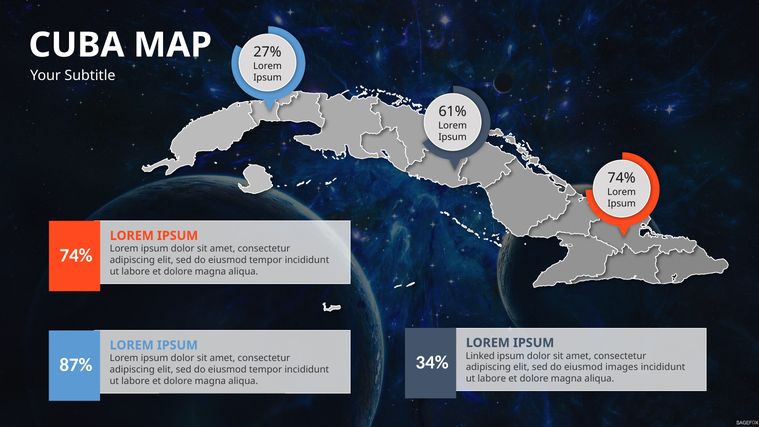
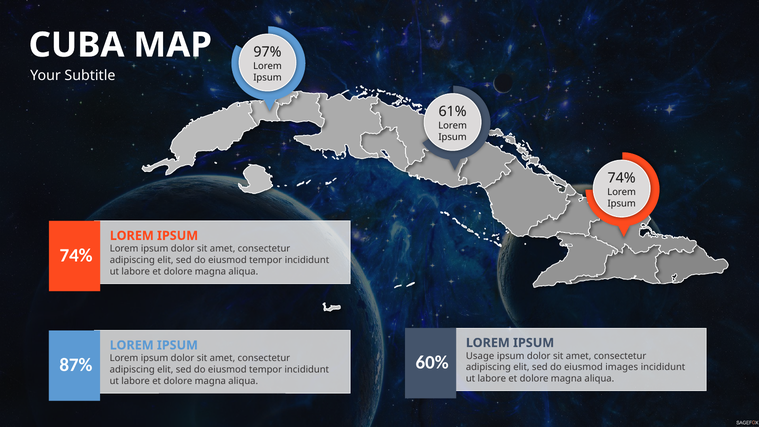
27%: 27% -> 97% (267, 52)
Linked: Linked -> Usage (480, 356)
34%: 34% -> 60% (432, 363)
